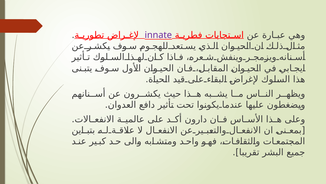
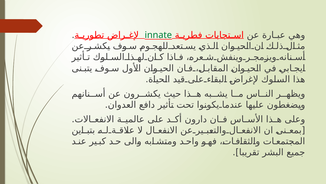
innate colour: purple -> green (158, 35)
